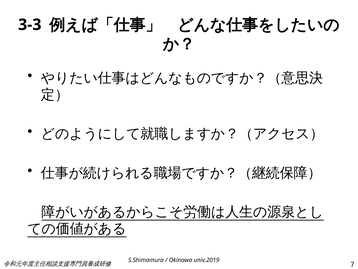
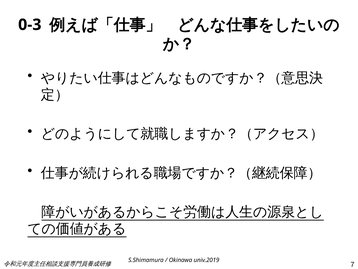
3-3: 3-3 -> 0-3 (30, 25)
